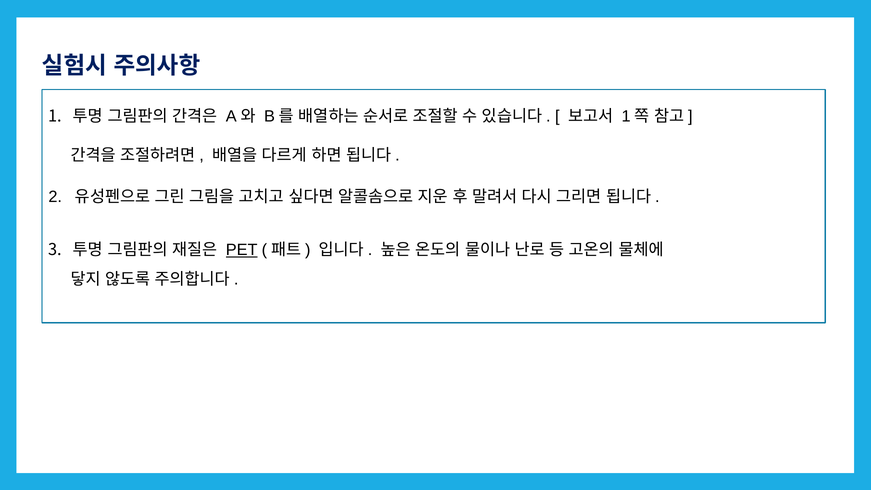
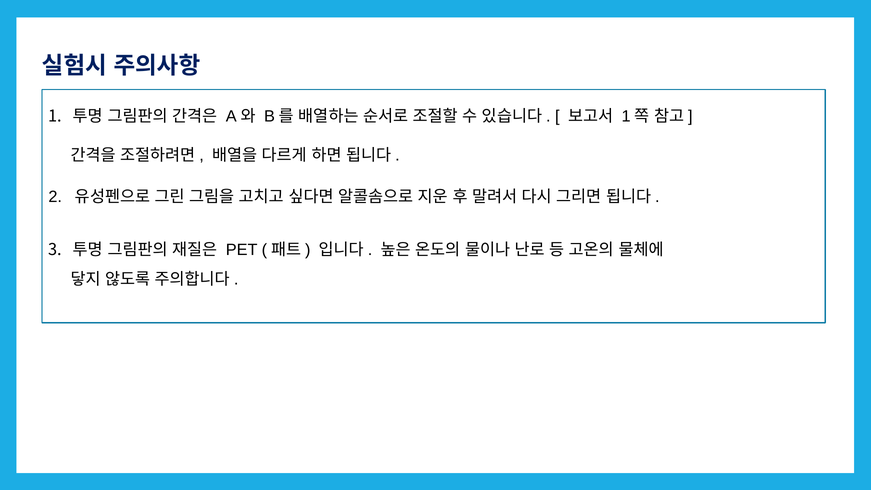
PET underline: present -> none (242, 250)
